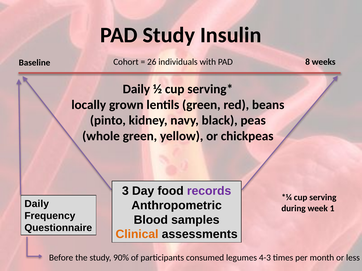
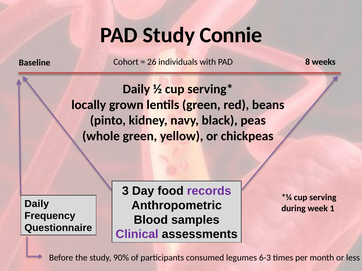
Insulin: Insulin -> Connie (231, 35)
Clinical colour: orange -> purple (137, 235)
4-3: 4-3 -> 6-3 (265, 258)
